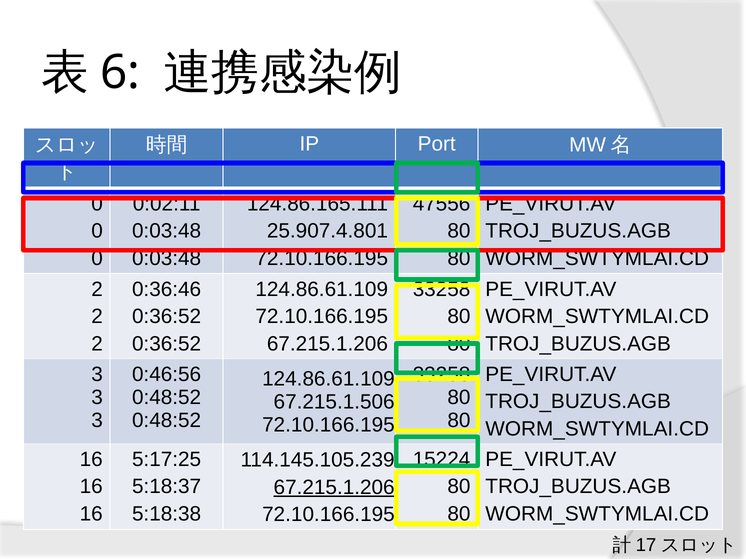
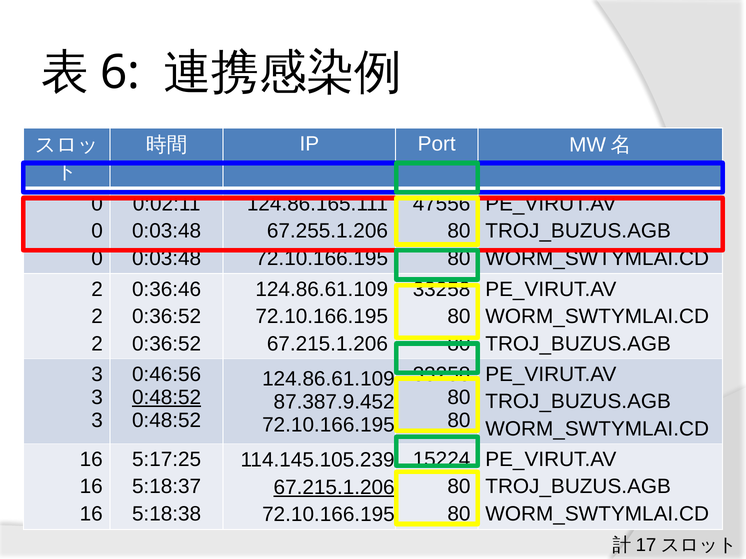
25.907.4.801: 25.907.4.801 -> 67.255.1.206 (327, 231)
0:48:52 underline: none -> present (167, 398)
67.215.1.506: 67.215.1.506 -> 87.387.9.452 (334, 402)
